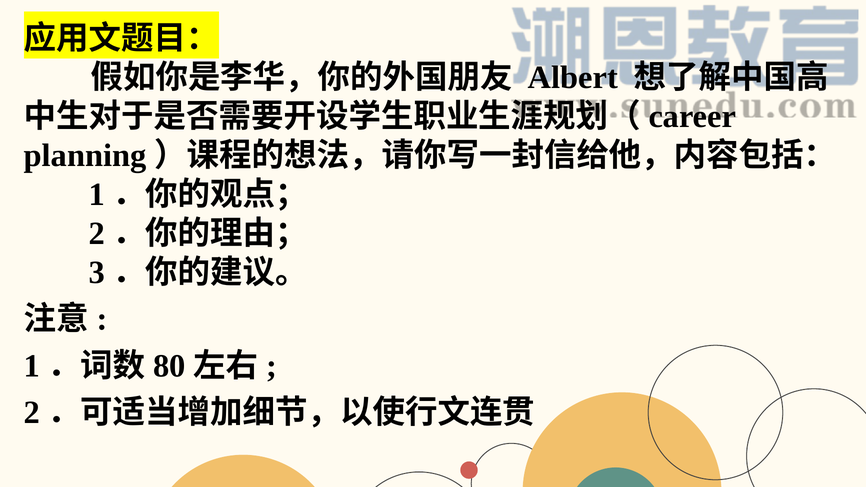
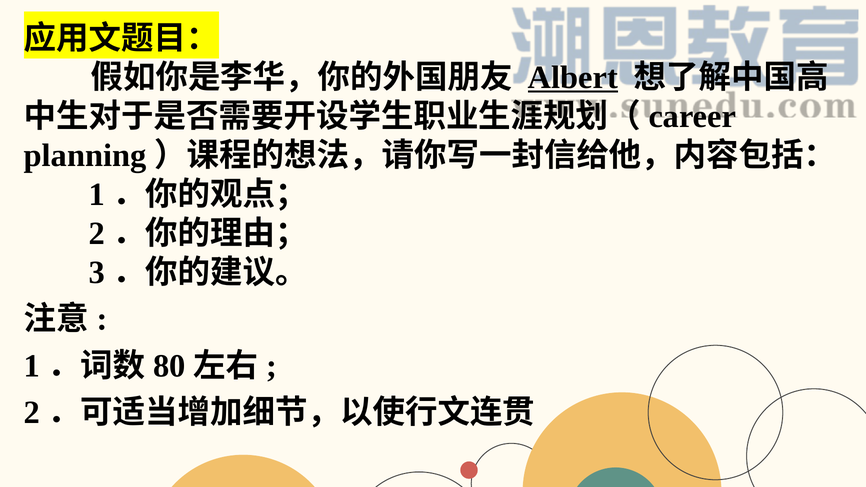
Albert underline: none -> present (573, 78)
